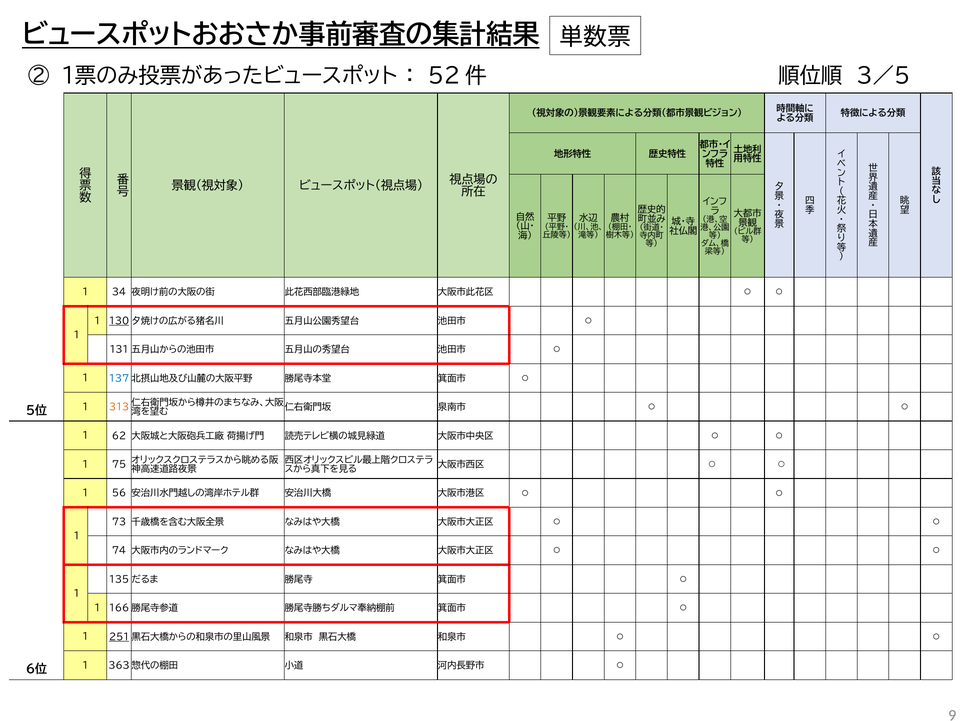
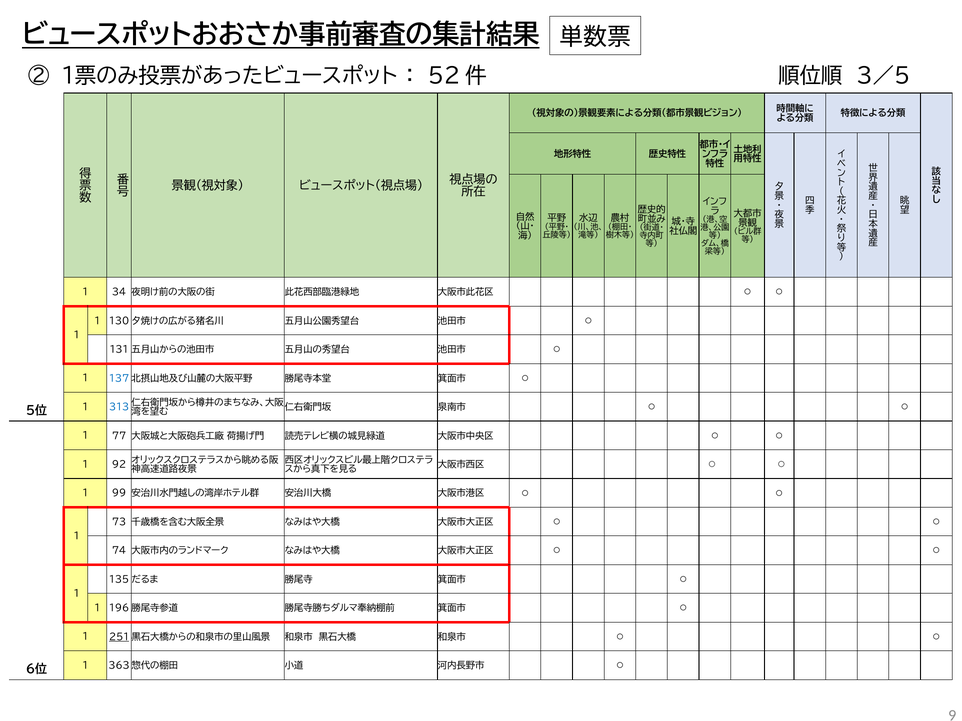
130 underline: present -> none (119, 321)
313 colour: orange -> blue (119, 408)
62: 62 -> 77 (119, 436)
75: 75 -> 92 (119, 465)
56: 56 -> 99 (119, 494)
166: 166 -> 196 (119, 609)
